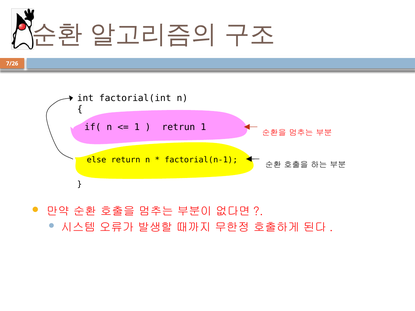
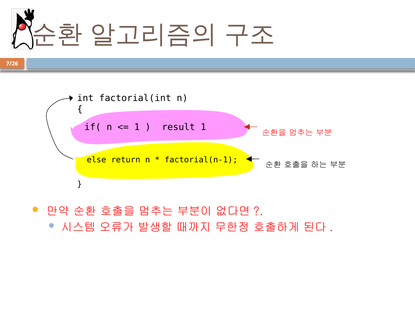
retrun: retrun -> result (179, 127)
